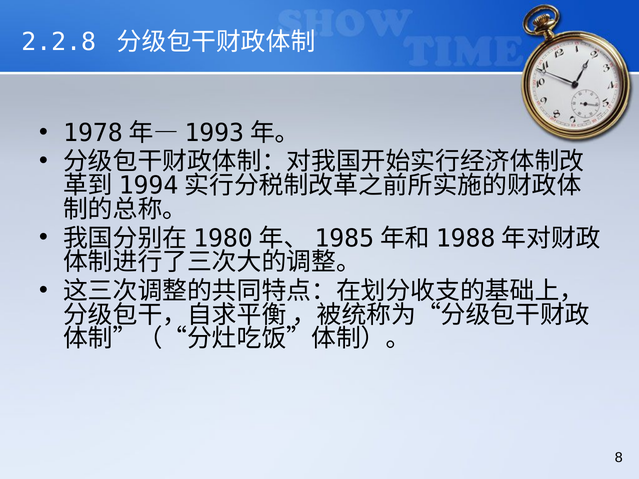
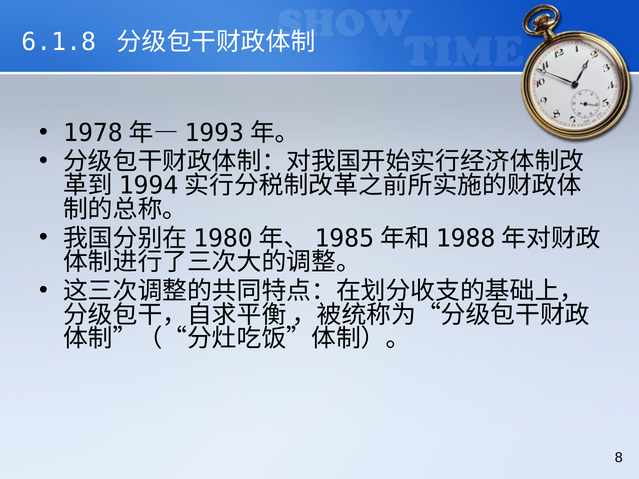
2.2.8: 2.2.8 -> 6.1.8 (59, 42)
